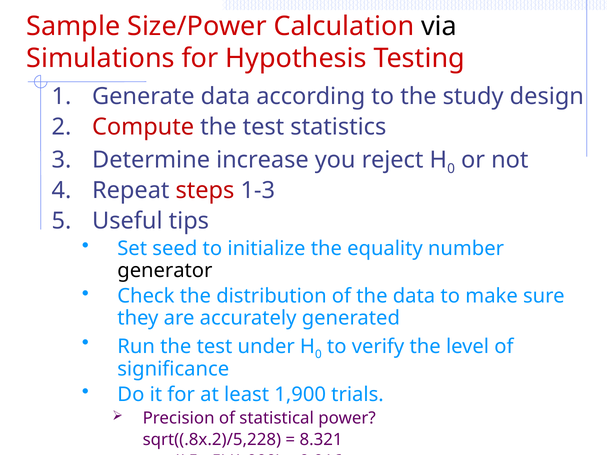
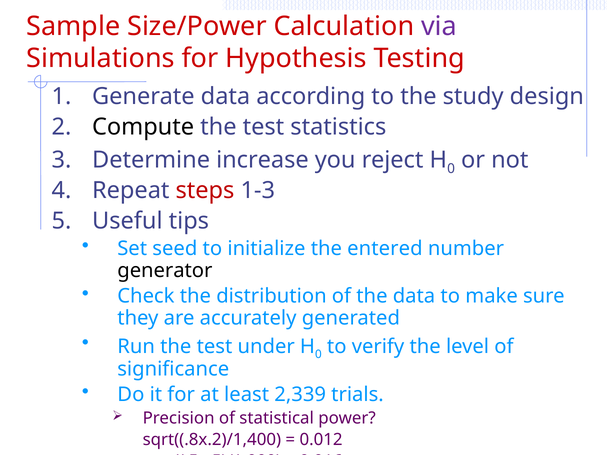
via colour: black -> purple (439, 26)
Compute colour: red -> black (143, 127)
equality: equality -> entered (385, 249)
1,900: 1,900 -> 2,339 (300, 395)
sqrt((.8x.2)/5,228: sqrt((.8x.2)/5,228 -> sqrt((.8x.2)/1,400 (212, 440)
8.321: 8.321 -> 0.012 (321, 440)
